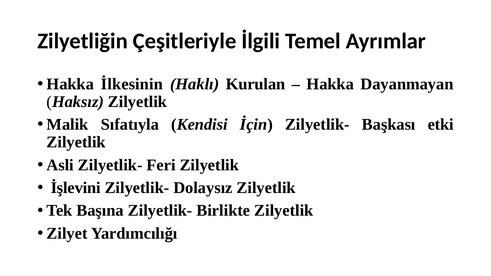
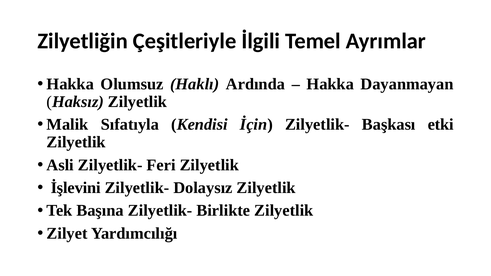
İlkesinin: İlkesinin -> Olumsuz (132, 84)
Kurulan: Kurulan -> Ardında (256, 84)
